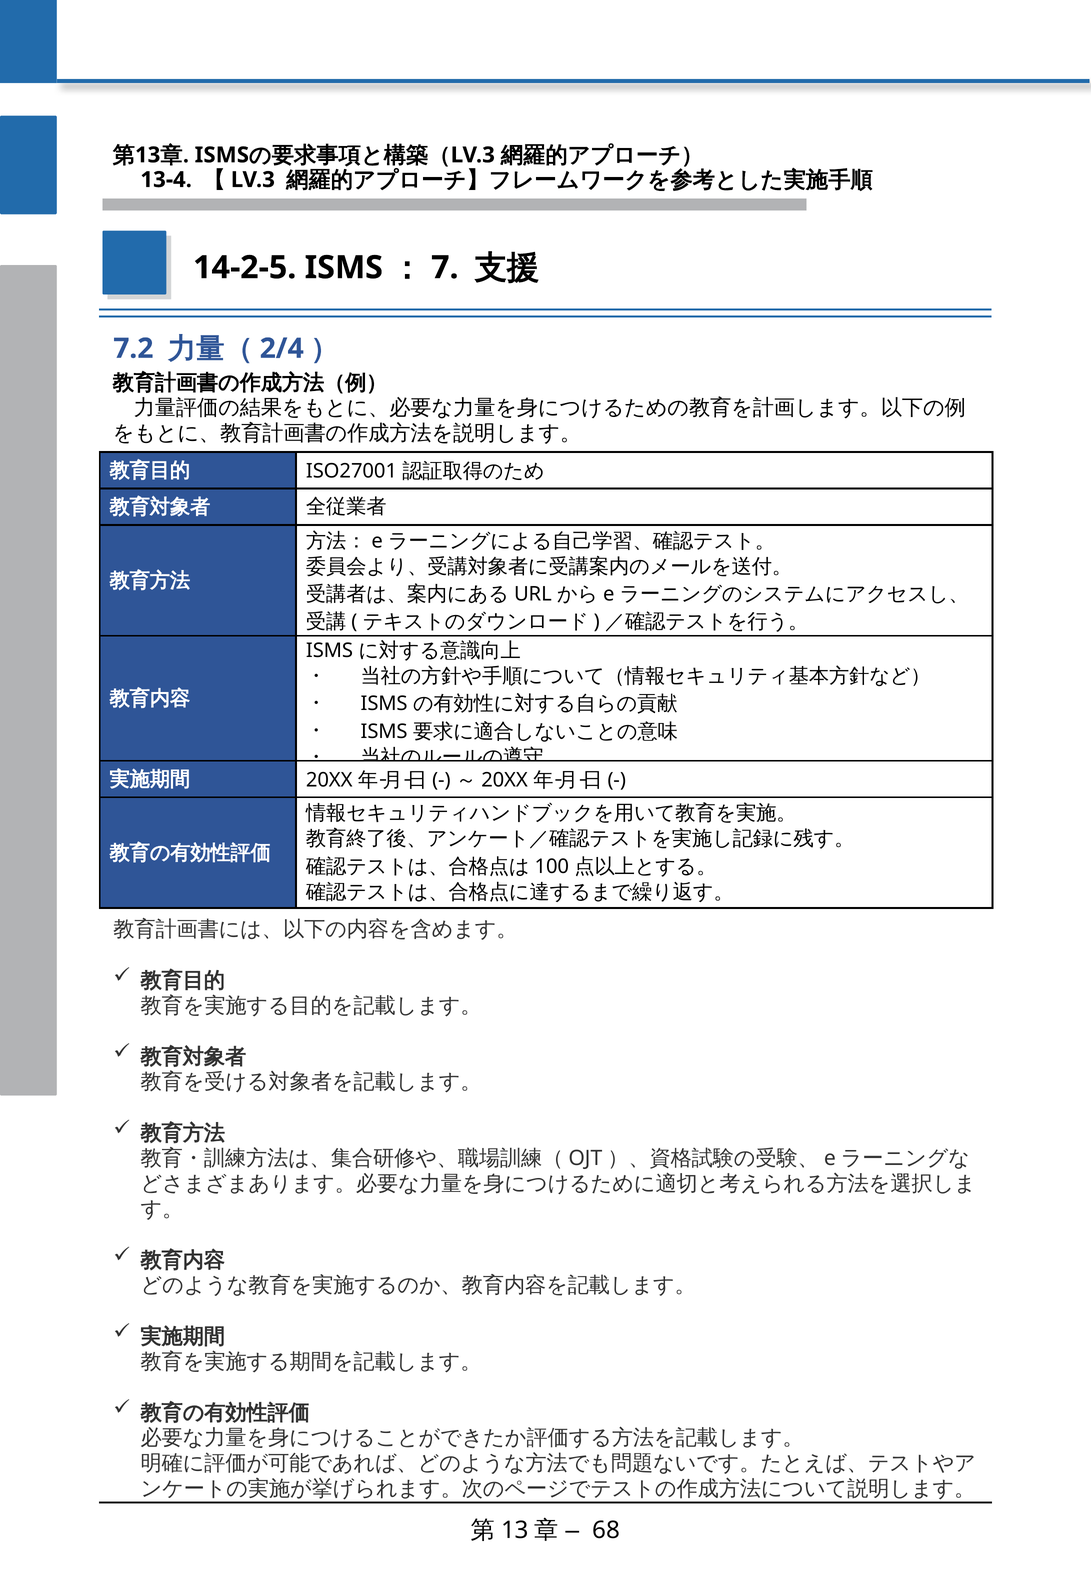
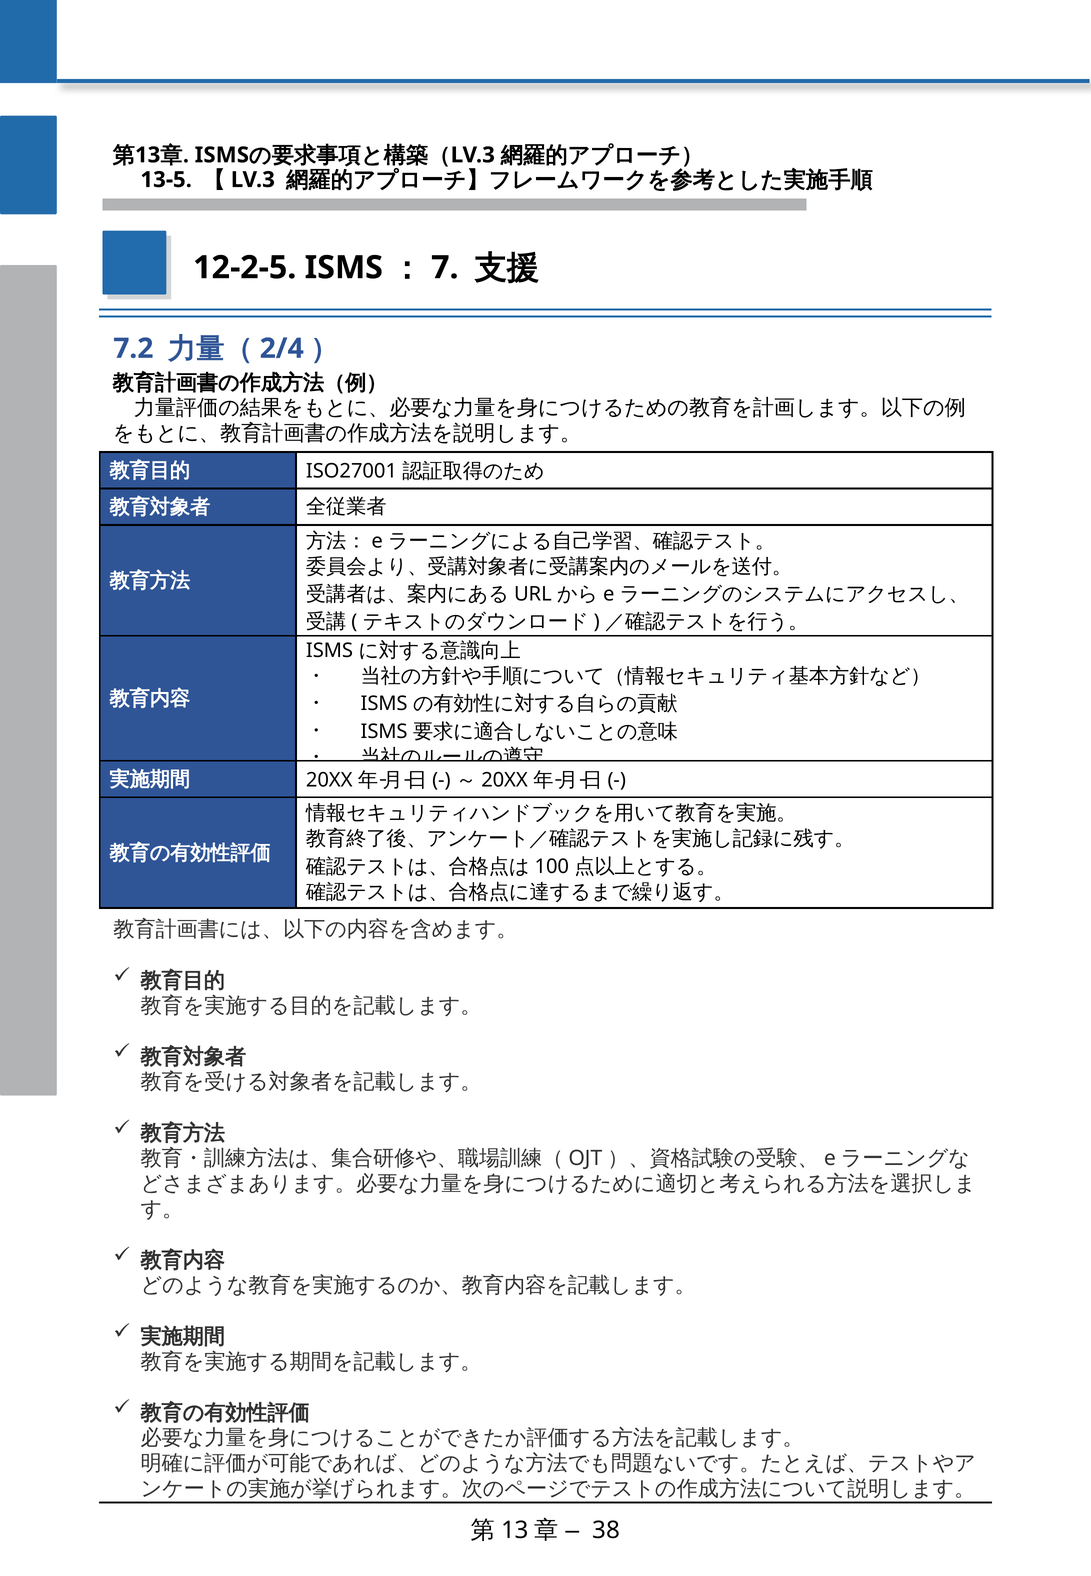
13-4: 13-4 -> 13-5 (166, 180)
14-2-5: 14-2-5 -> 12-2-5 (245, 268)
68: 68 -> 38 (606, 1530)
